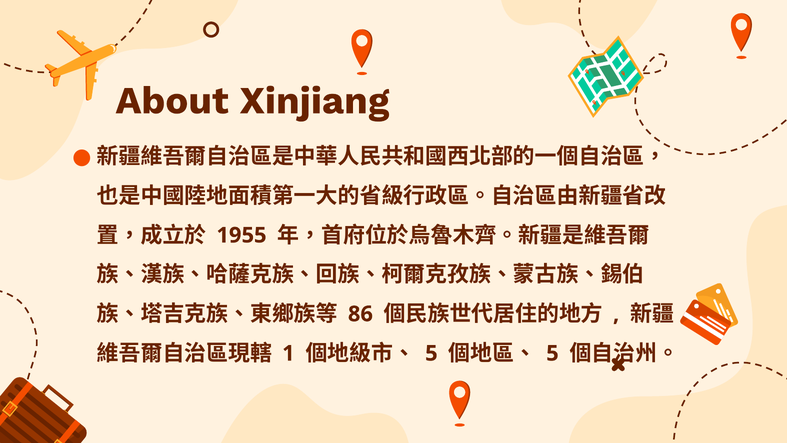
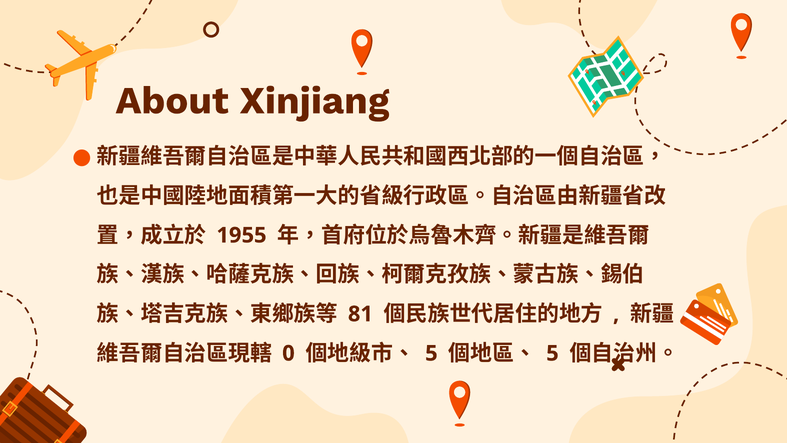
86: 86 -> 81 (360, 314)
1: 1 -> 0 (288, 353)
